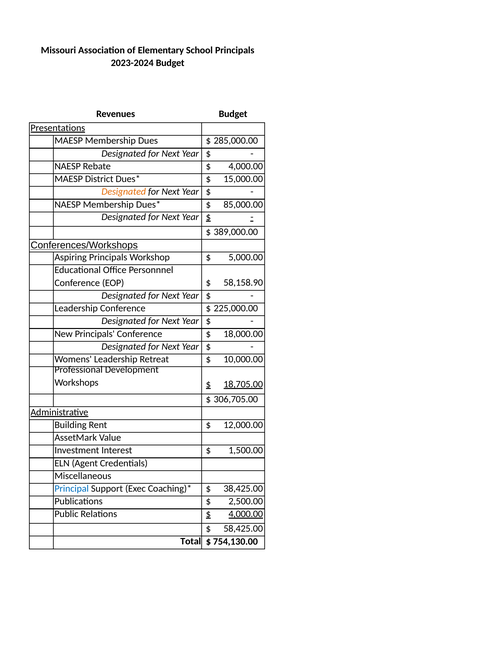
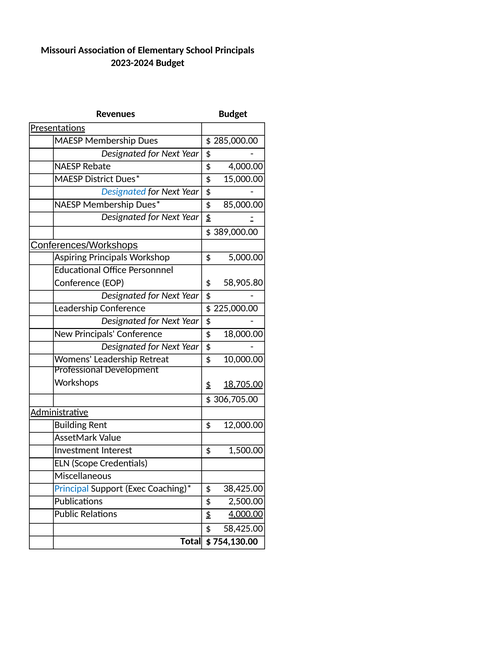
Designated colour: orange -> blue (124, 192)
58,158.90: 58,158.90 -> 58,905.80 (243, 283)
Agent: Agent -> Scope (85, 463)
